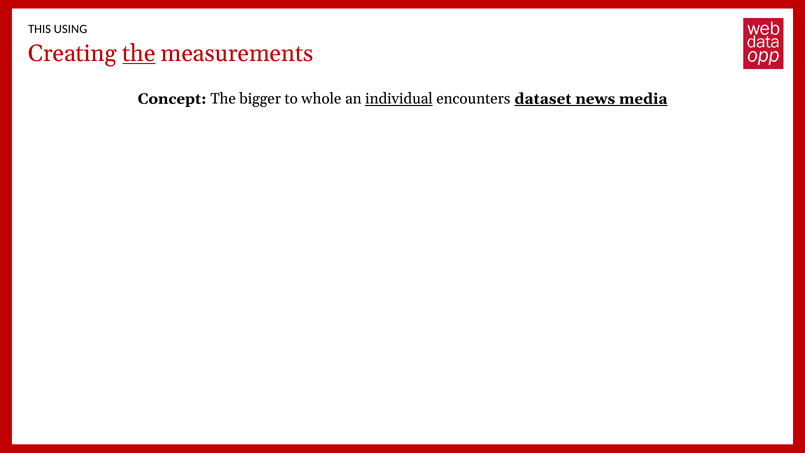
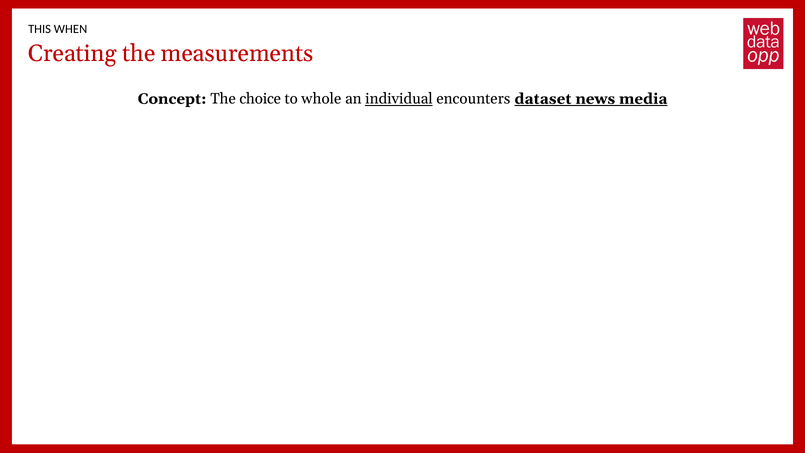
USING: USING -> WHEN (71, 29)
the underline: present -> none (139, 53)
bigger: bigger -> choice (260, 99)
